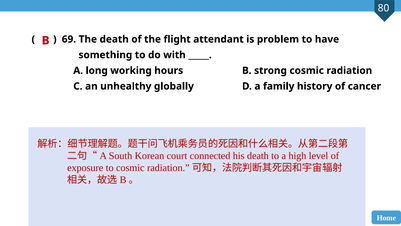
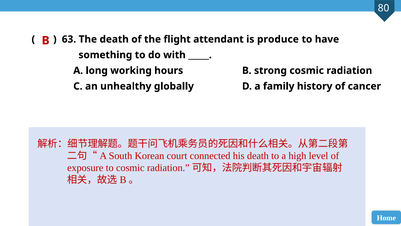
69: 69 -> 63 (69, 39)
problem: problem -> produce (278, 39)
